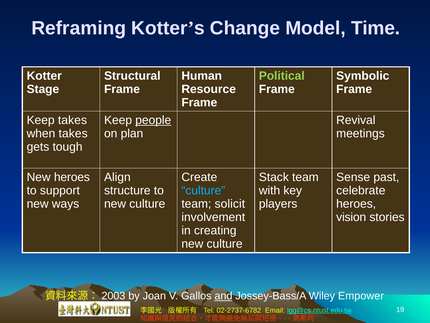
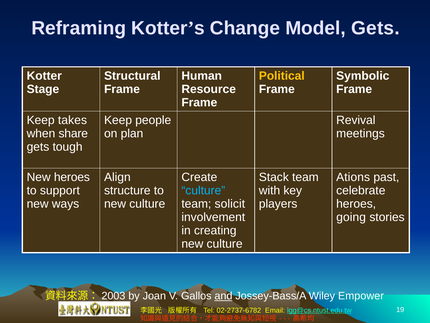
Model Time: Time -> Gets (375, 28)
Political colour: light green -> yellow (282, 76)
people underline: present -> none (153, 120)
when takes: takes -> share (73, 133)
Sense: Sense -> Ations (353, 177)
vision: vision -> going (351, 217)
